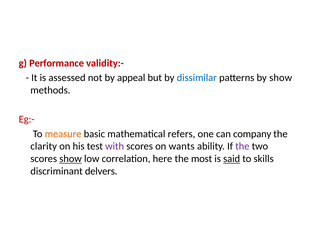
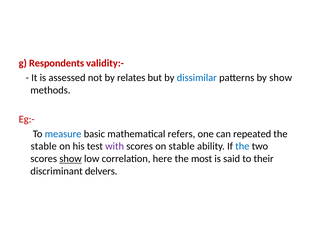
Performance: Performance -> Respondents (57, 63)
appeal: appeal -> relates (131, 78)
measure colour: orange -> blue (63, 134)
company: company -> repeated (252, 134)
clarity: clarity -> stable (44, 146)
on wants: wants -> stable (182, 146)
the colour: purple -> blue (242, 146)
said underline: present -> none (232, 159)
skills: skills -> their (264, 159)
